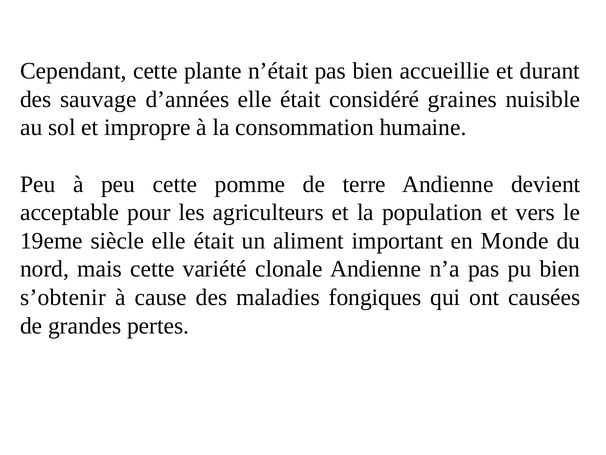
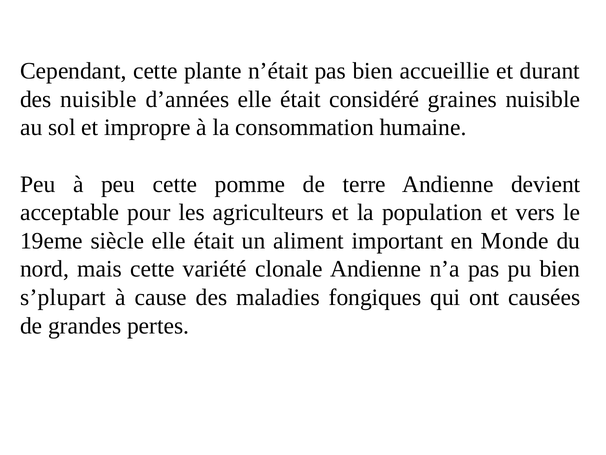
des sauvage: sauvage -> nuisible (98, 99)
s’obtenir: s’obtenir -> s’plupart (63, 297)
